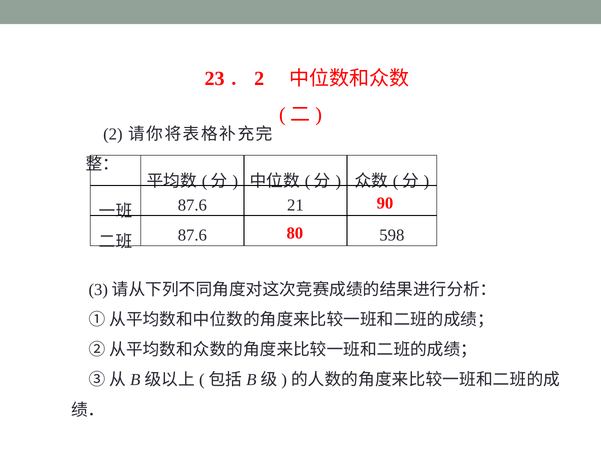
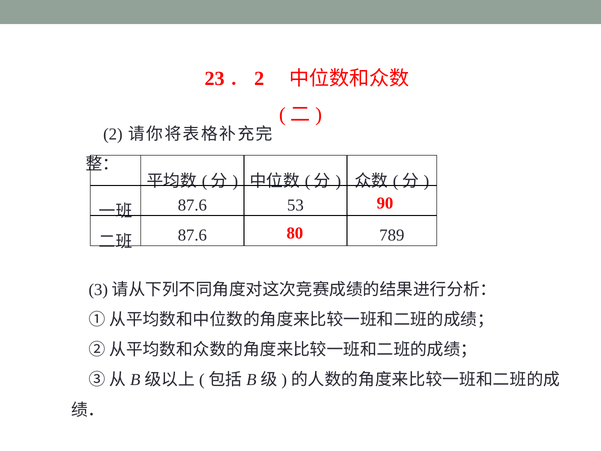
21: 21 -> 53 (295, 205)
598: 598 -> 789 (392, 235)
